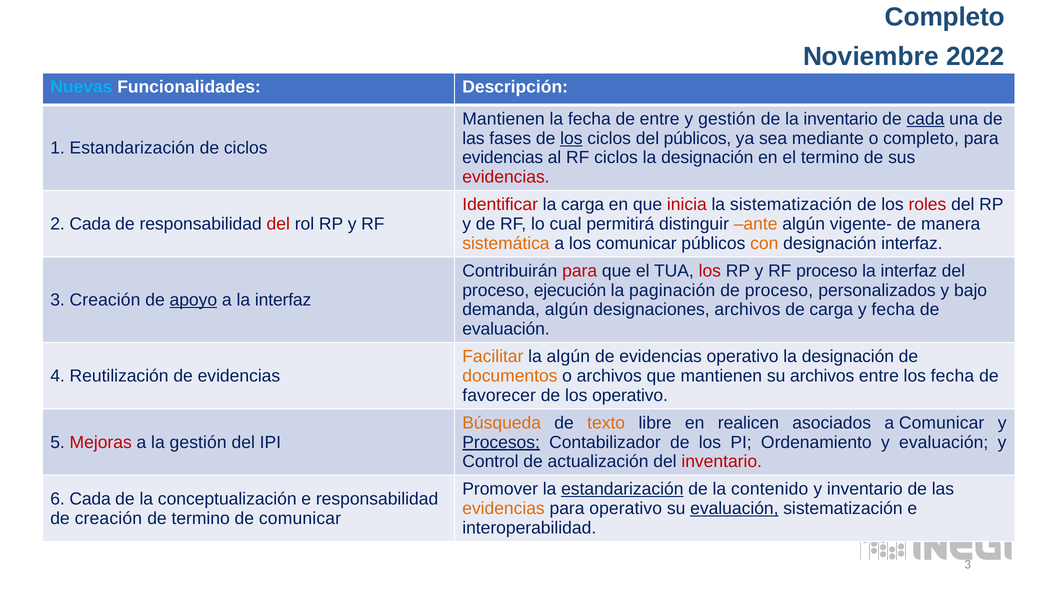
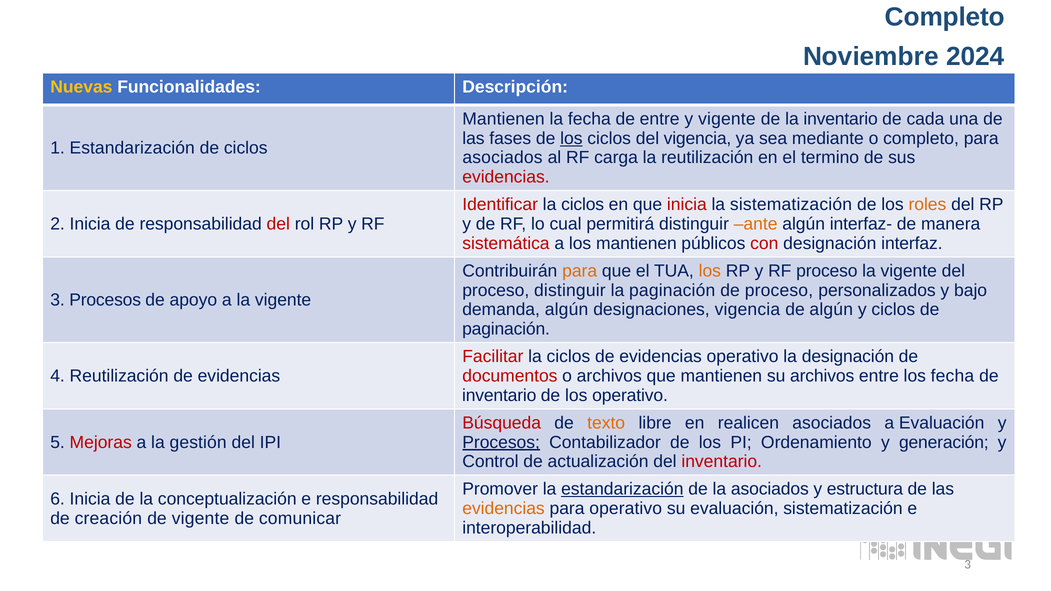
2022: 2022 -> 2024 (975, 57)
Nuevas colour: light blue -> yellow (81, 87)
y gestión: gestión -> vigente (727, 119)
cada underline: present -> none (925, 119)
del públicos: públicos -> vigencia (698, 138)
evidencias: evidencias -> asociados (503, 158)
RF ciclos: ciclos -> carga (616, 158)
designación: designación -> reutilización (707, 158)
carga: carga -> ciclos (583, 205)
roles colour: red -> orange (927, 205)
2 Cada: Cada -> Inicia (90, 224)
vigente-: vigente- -> interfaz- (861, 224)
sistemática colour: orange -> red (506, 244)
los comunicar: comunicar -> mantienen (636, 244)
con colour: orange -> red (764, 244)
para colour: red -> orange (580, 271)
los colour: red -> orange (710, 271)
interfaz: interfaz -> vigente (909, 271)
proceso ejecución: ejecución -> distinguir (570, 290)
3 Creación: Creación -> Procesos (105, 300)
apoyo underline: present -> none (193, 300)
a la interfaz: interfaz -> vigente (283, 300)
designaciones archivos: archivos -> vigencia (747, 310)
de carga: carga -> algún (831, 310)
y fecha: fecha -> ciclos (893, 310)
evaluación: evaluación -> paginación (506, 329)
Facilitar colour: orange -> red (493, 357)
algún: algún -> ciclos (568, 357)
documentos colour: orange -> red (510, 376)
favorecer: favorecer -> inventario (499, 396)
Búsqueda colour: orange -> red (502, 423)
a Comunicar: Comunicar -> Evaluación (942, 423)
y evaluación: evaluación -> generación (944, 442)
la contenido: contenido -> asociados (770, 489)
y inventario: inventario -> estructura (865, 489)
6 Cada: Cada -> Inicia (90, 499)
evaluación underline: present -> none (734, 509)
de termino: termino -> vigente (201, 518)
